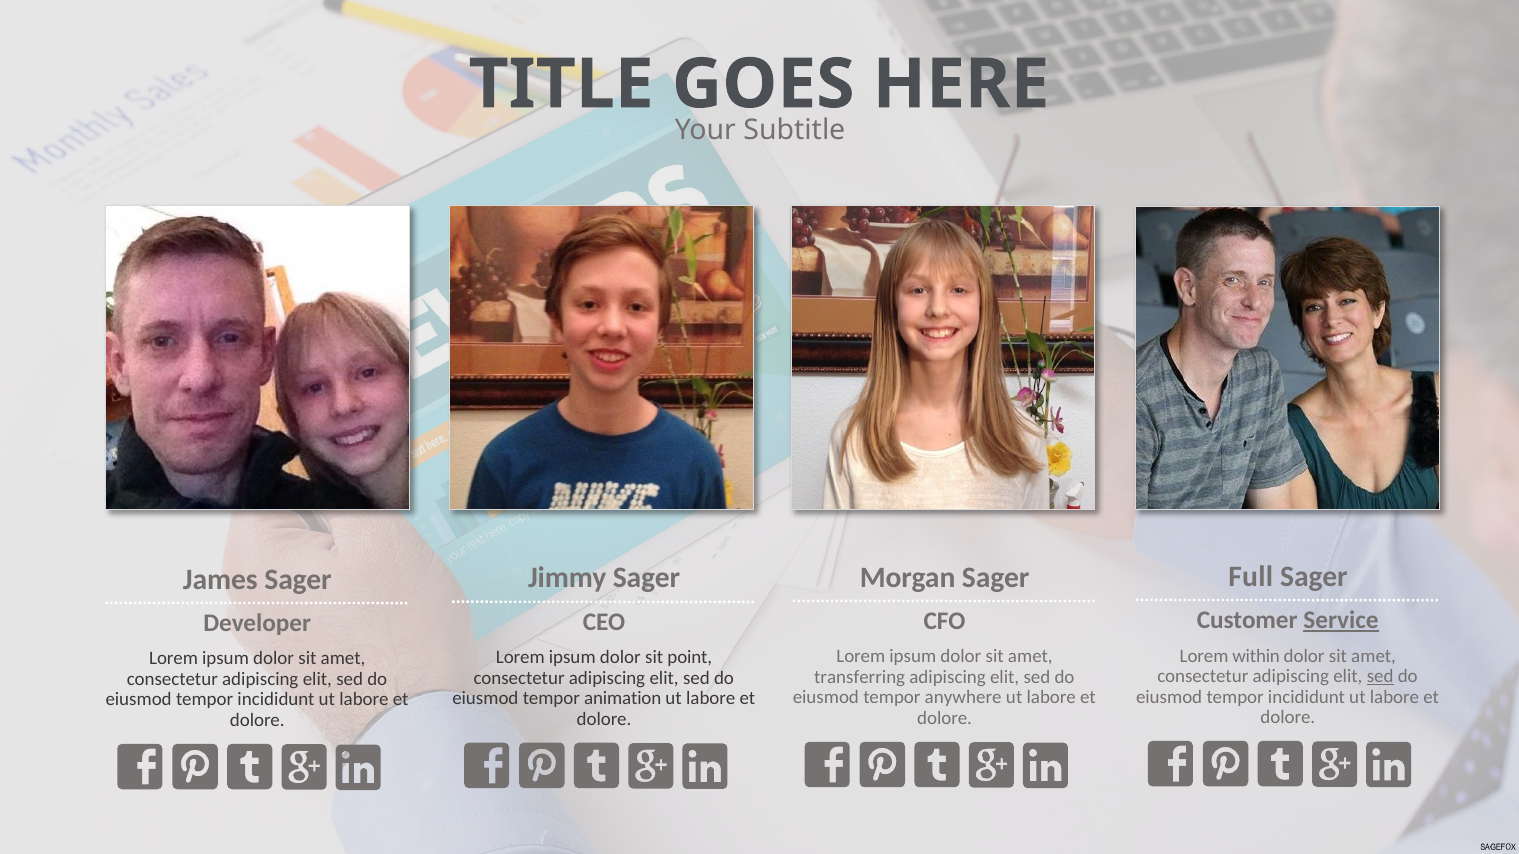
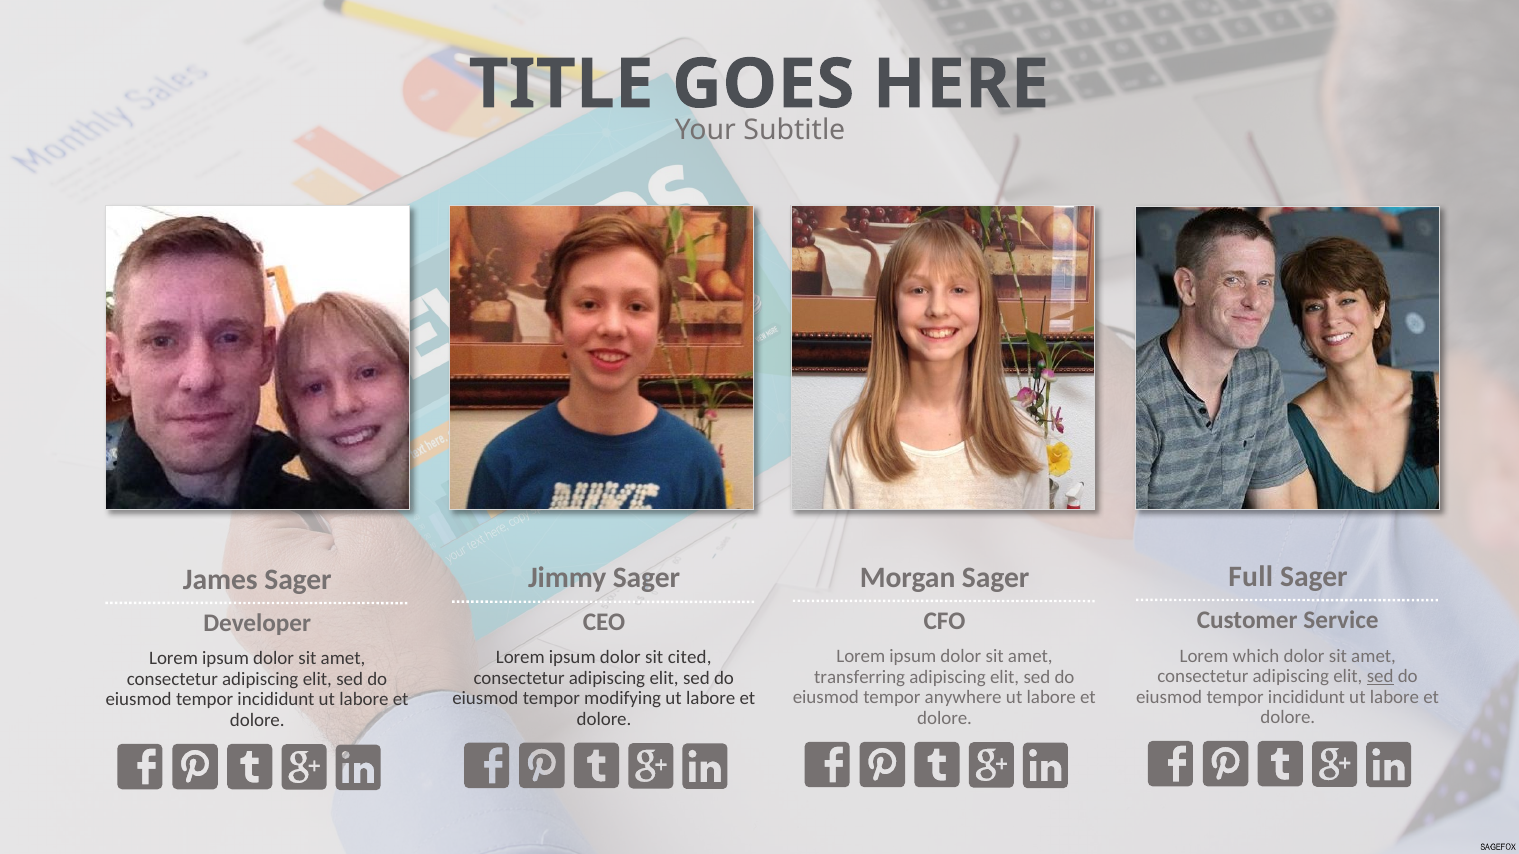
Service underline: present -> none (1341, 620)
within: within -> which (1256, 656)
point: point -> cited (690, 658)
animation: animation -> modifying (623, 699)
